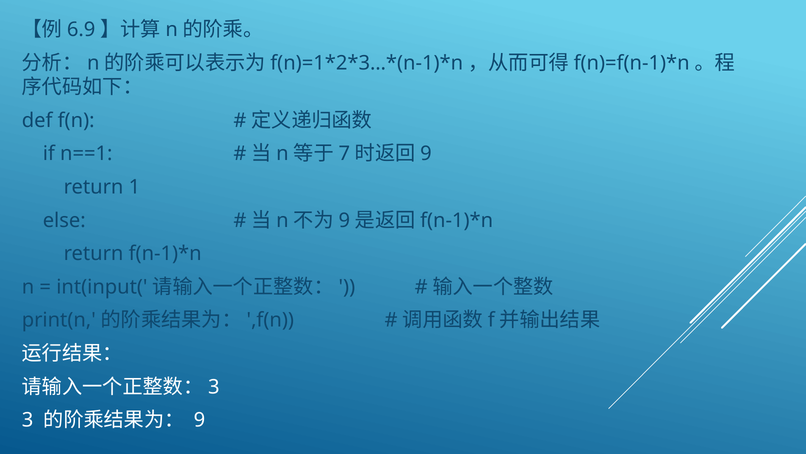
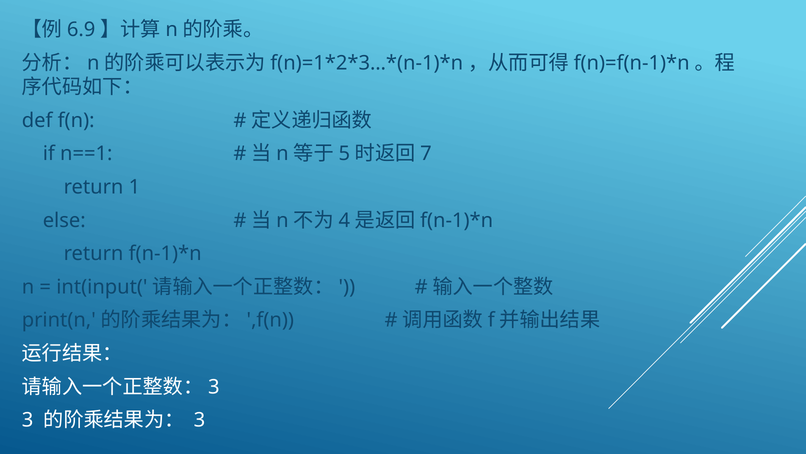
7: 7 -> 5 (344, 154)
9: 9 -> 7 (426, 154)
9: 9 -> 4 (344, 220)
9: 9 -> 3 (199, 420)
